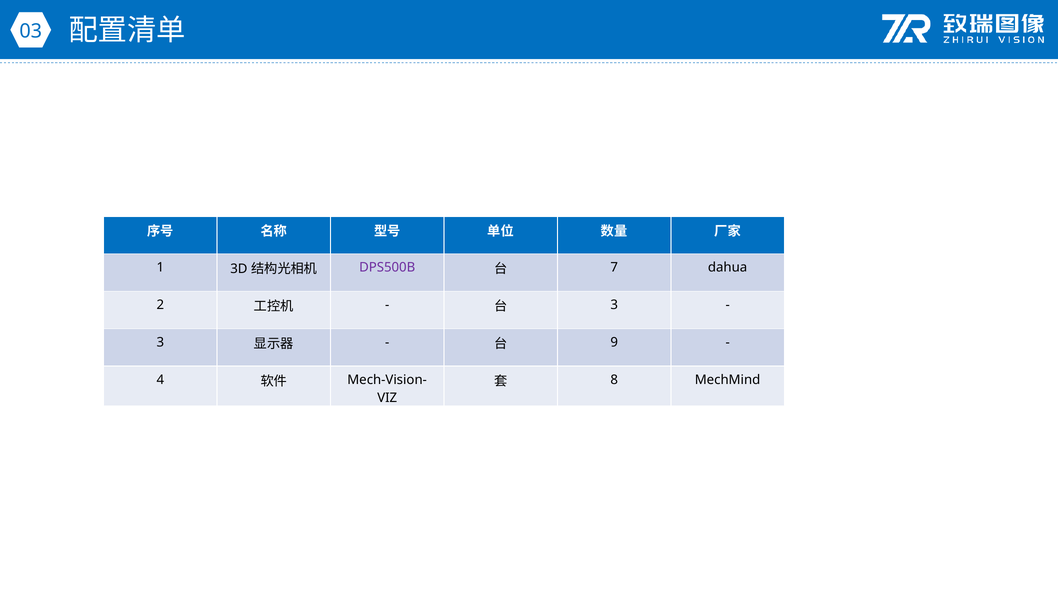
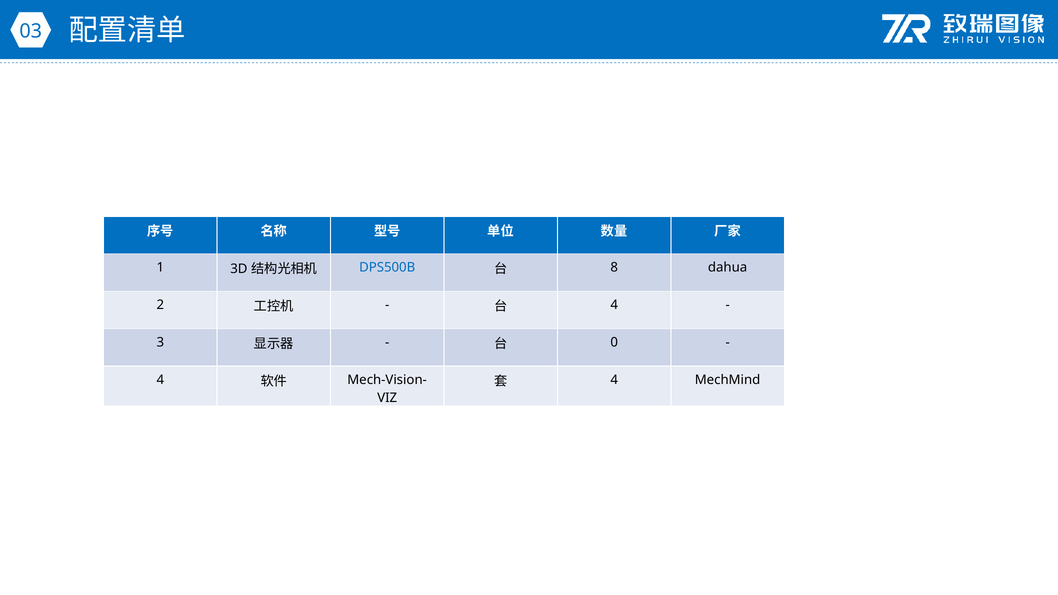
DPS500B colour: purple -> blue (387, 268)
7: 7 -> 8 (614, 268)
3: 3 -> 4 (614, 305)
9: 9 -> 0 (614, 343)
8: 8 -> 4 (614, 380)
